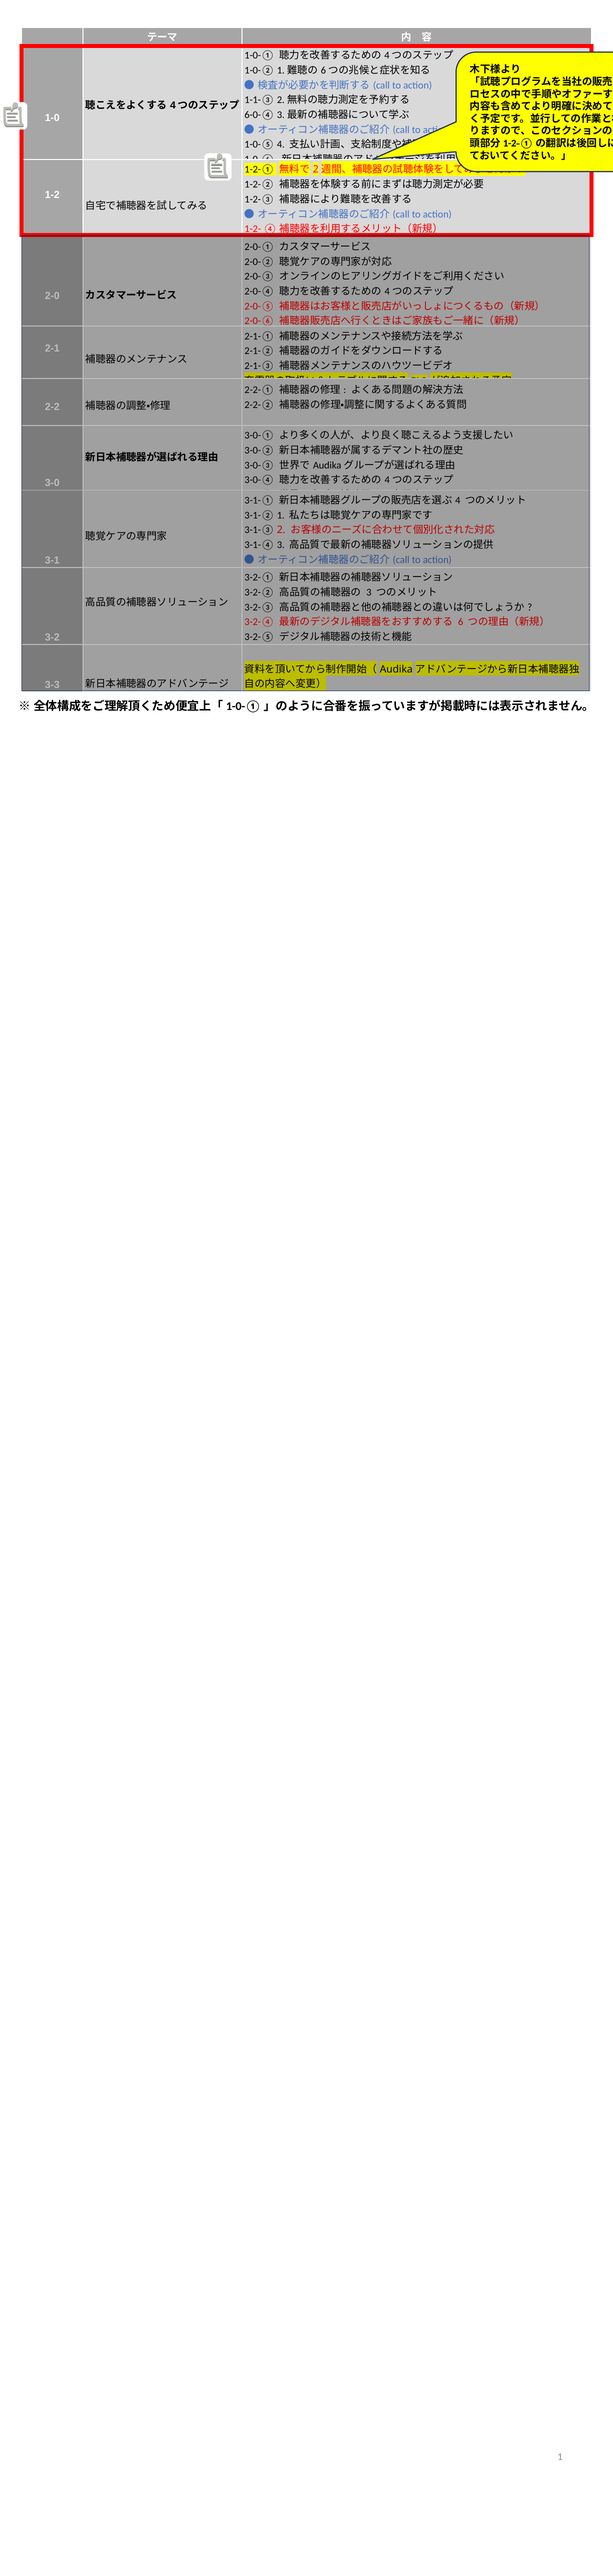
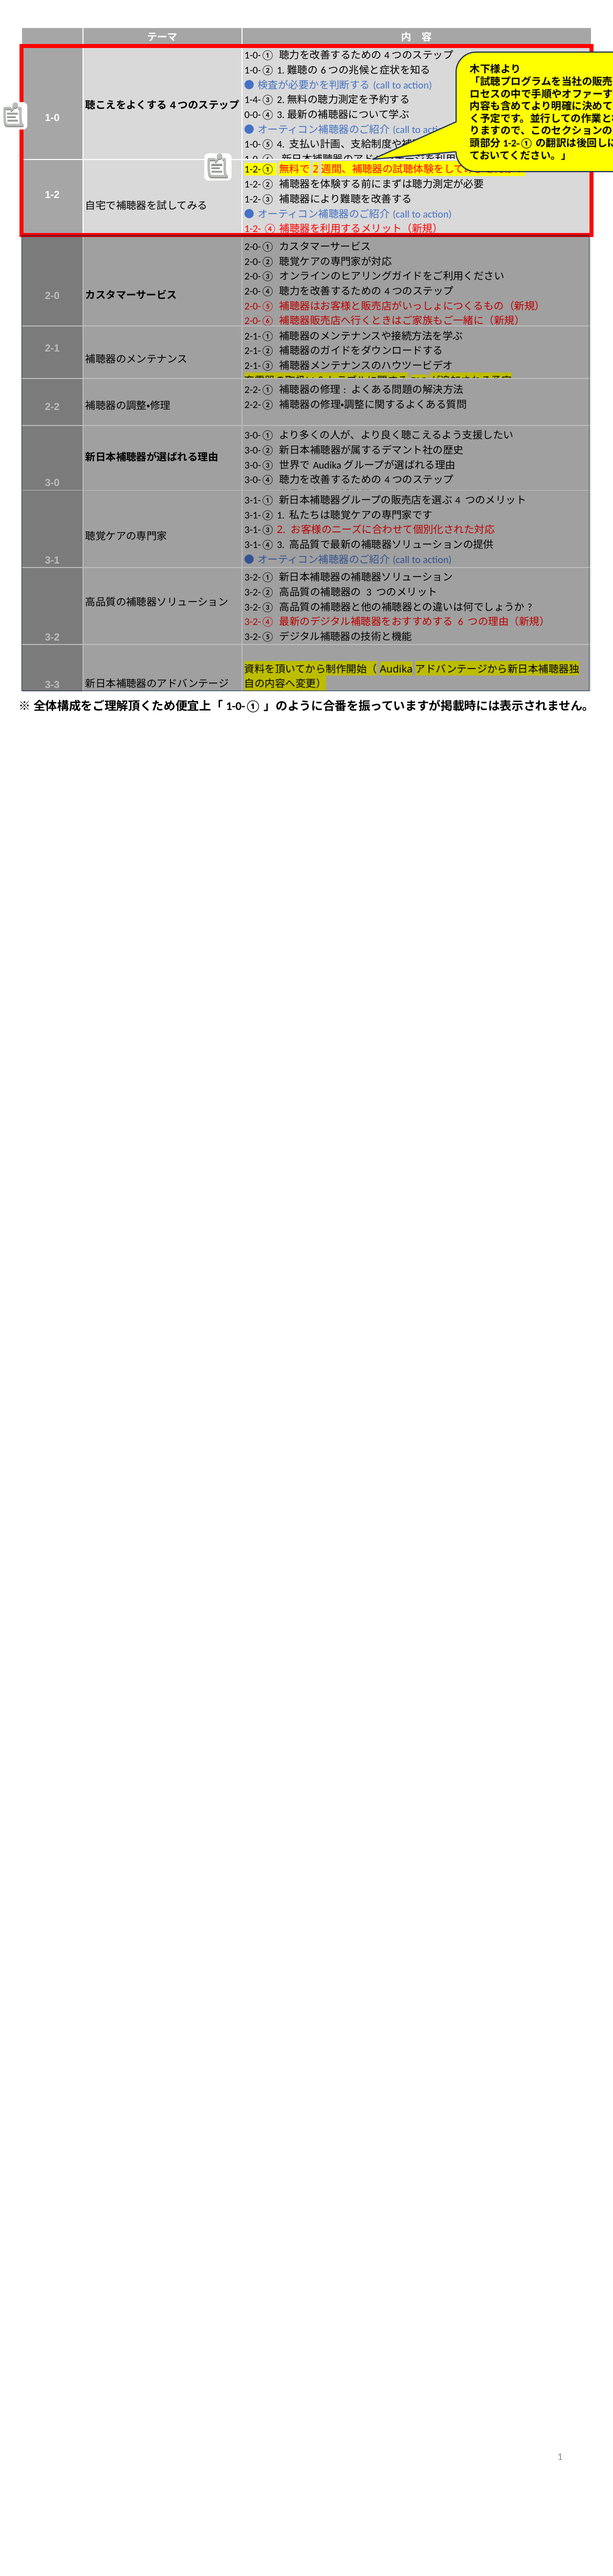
1-1-③: 1-1-③ -> 1-4-③ (260, 100)
6-0-④: 6-0-④ -> 0-0-④ (260, 115)
